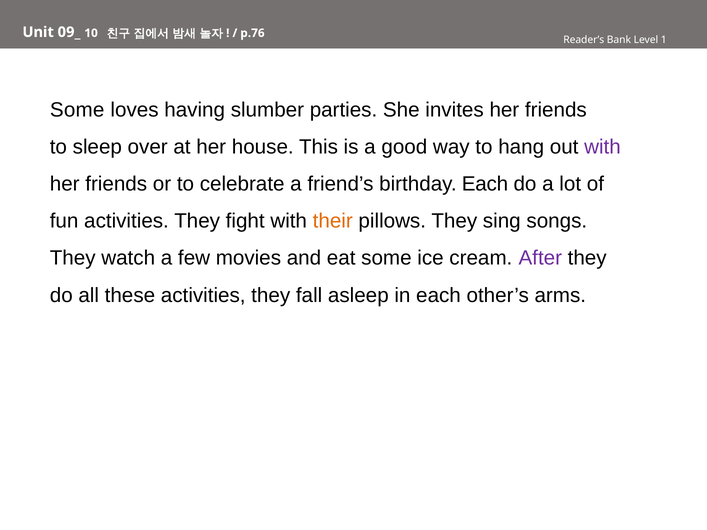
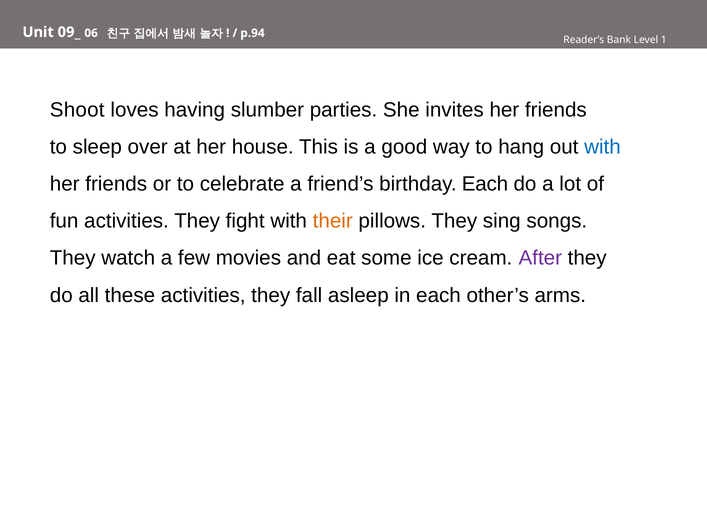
10: 10 -> 06 (91, 33)
p.76: p.76 -> p.94 (252, 33)
Some: Some -> Shoot (77, 110)
with colour: purple -> blue (602, 147)
